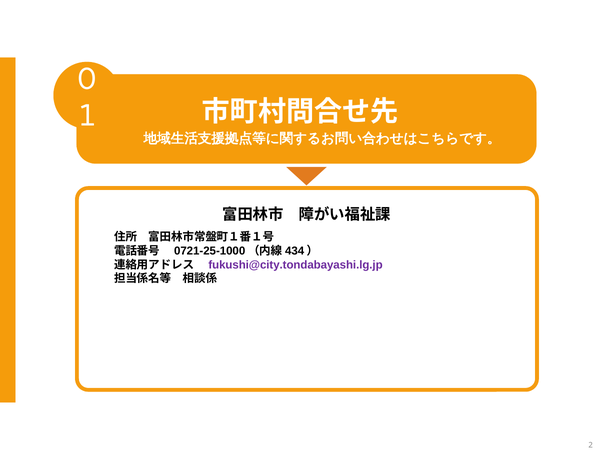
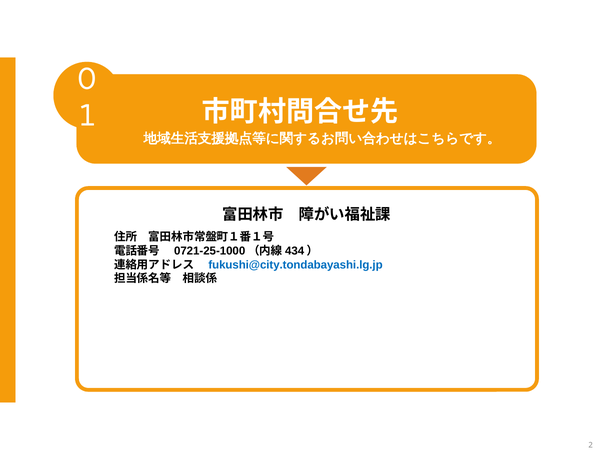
fukushi@city.tondabayashi.lg.jp colour: purple -> blue (296, 265)
